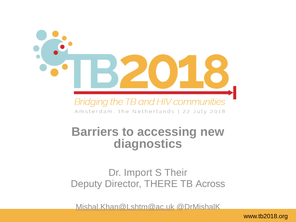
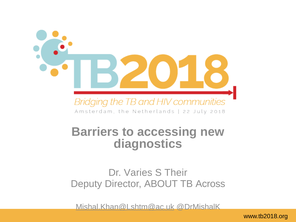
Import: Import -> Varies (138, 173)
THERE: THERE -> ABOUT (161, 184)
